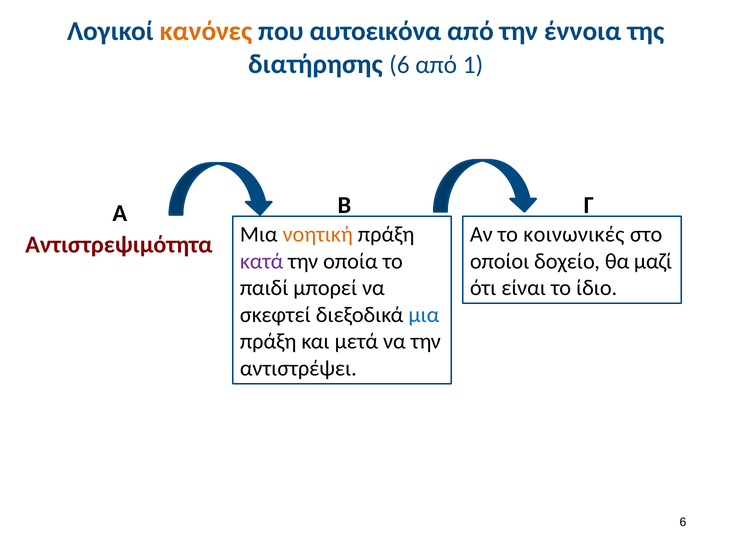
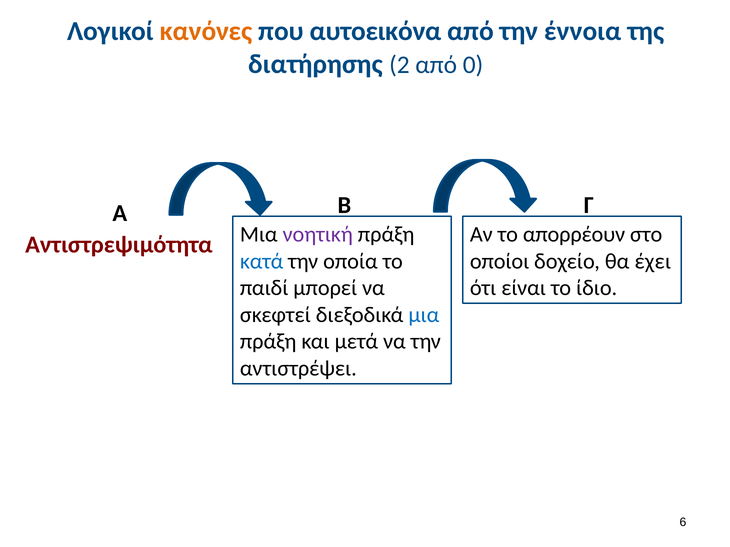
διατήρησης 6: 6 -> 2 (399, 65)
1: 1 -> 0 (473, 65)
νοητική colour: orange -> purple (318, 235)
κοινωνικές: κοινωνικές -> απορρέουν (574, 235)
κατά colour: purple -> blue (262, 262)
μαζί: μαζί -> έχει (653, 262)
